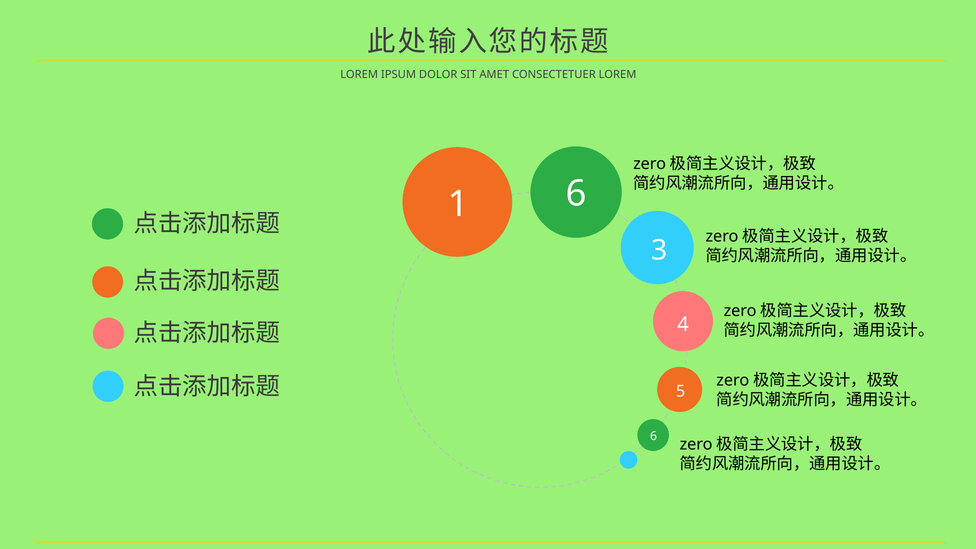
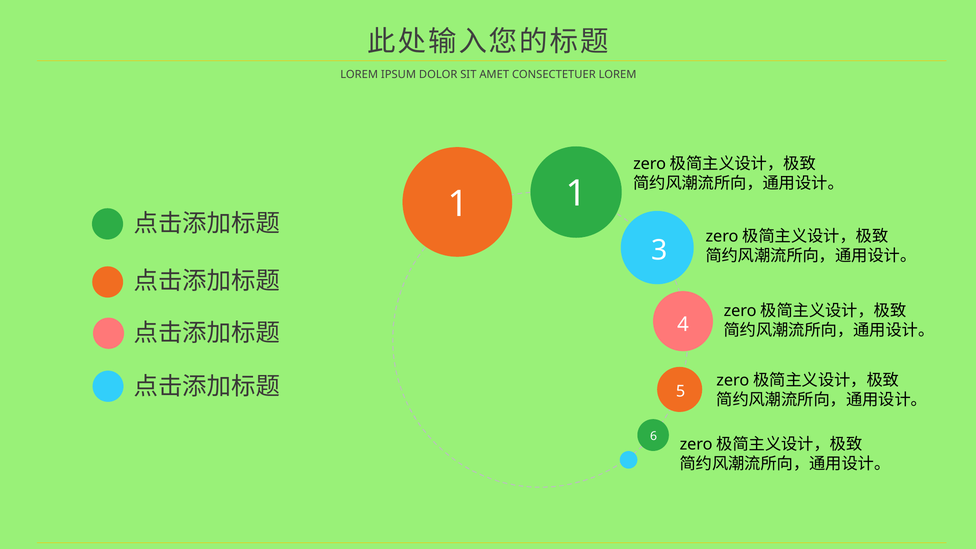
1 6: 6 -> 1 (576, 194)
